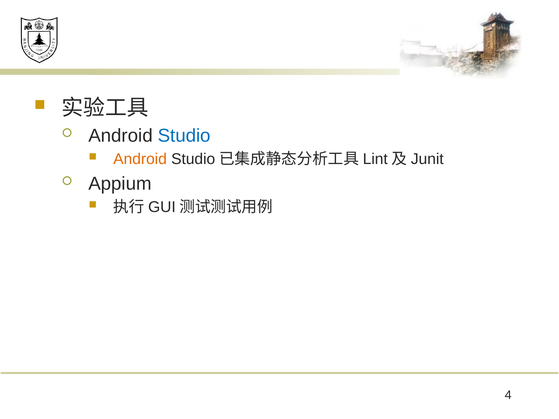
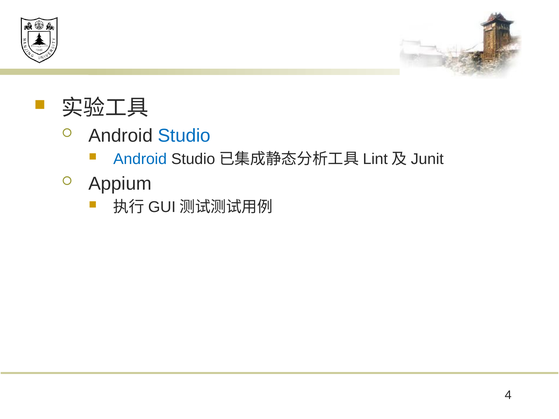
Android colour: orange -> blue (140, 159)
